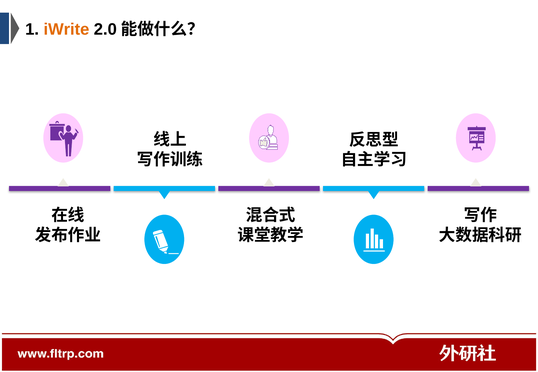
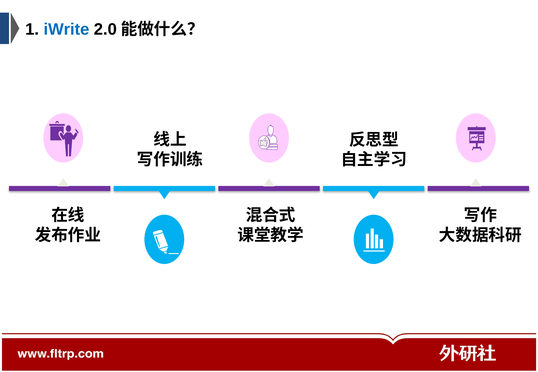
iWrite colour: orange -> blue (66, 29)
